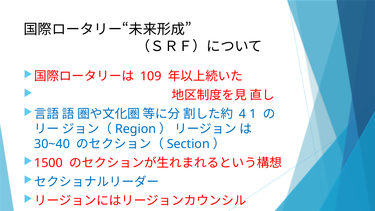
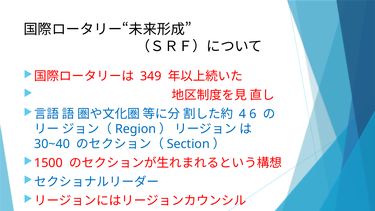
109: 109 -> 349 (151, 76)
1: 1 -> 6 (253, 114)
